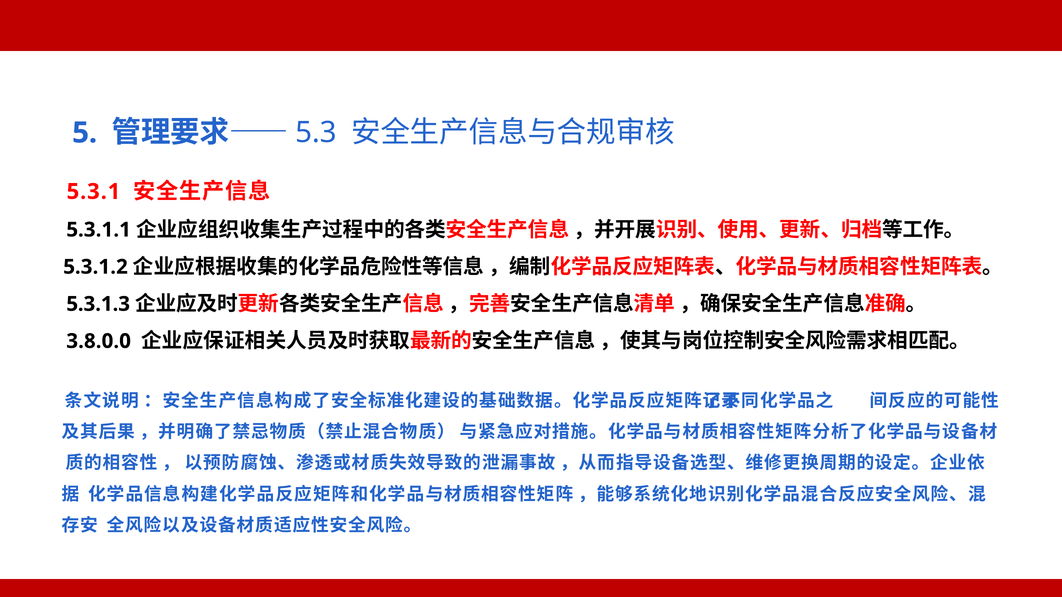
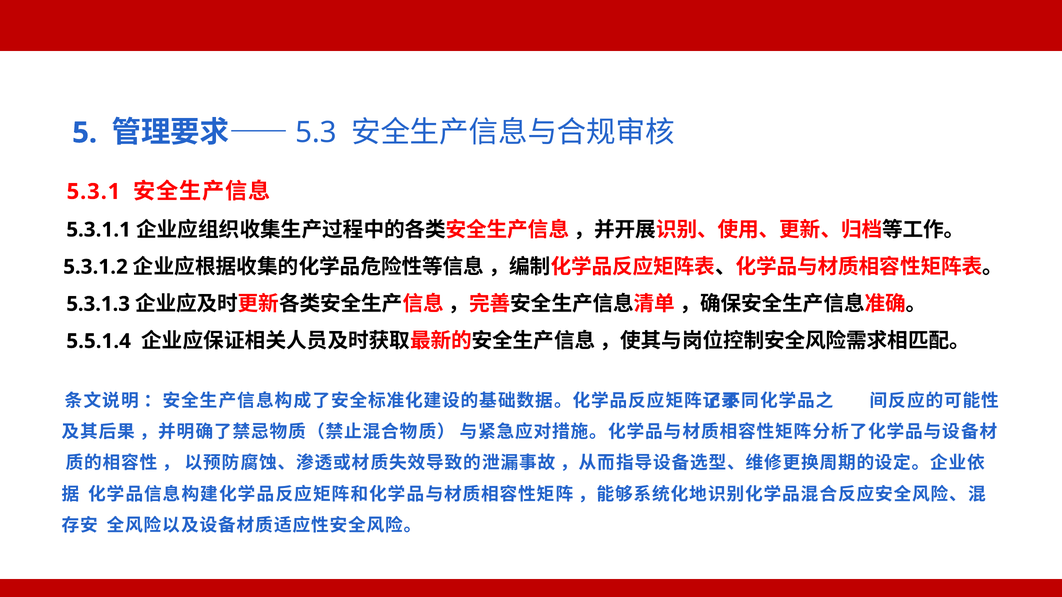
3.8.0.0: 3.8.0.0 -> 5.5.1.4 (99, 341)
